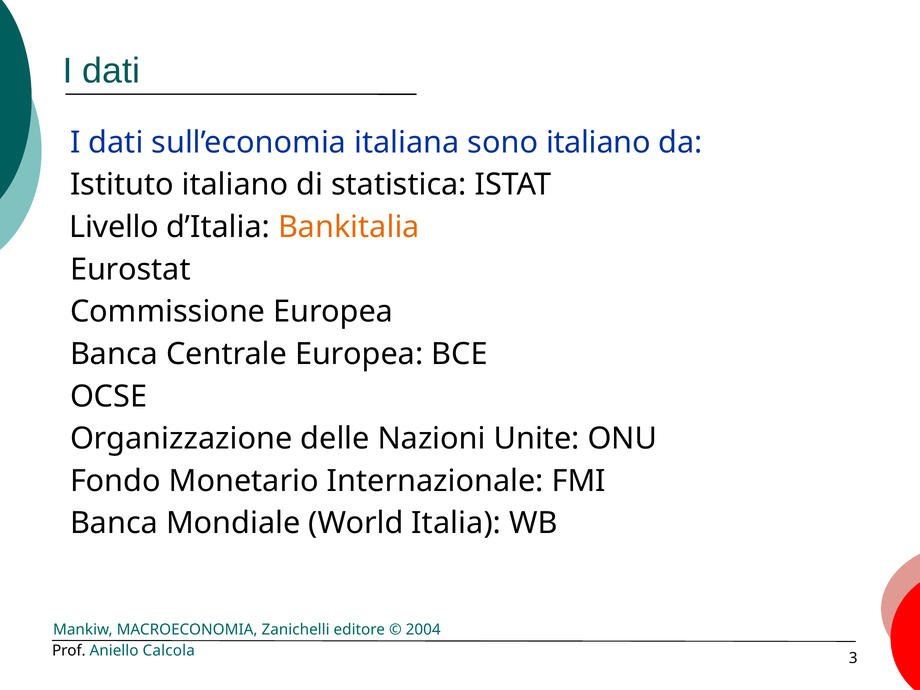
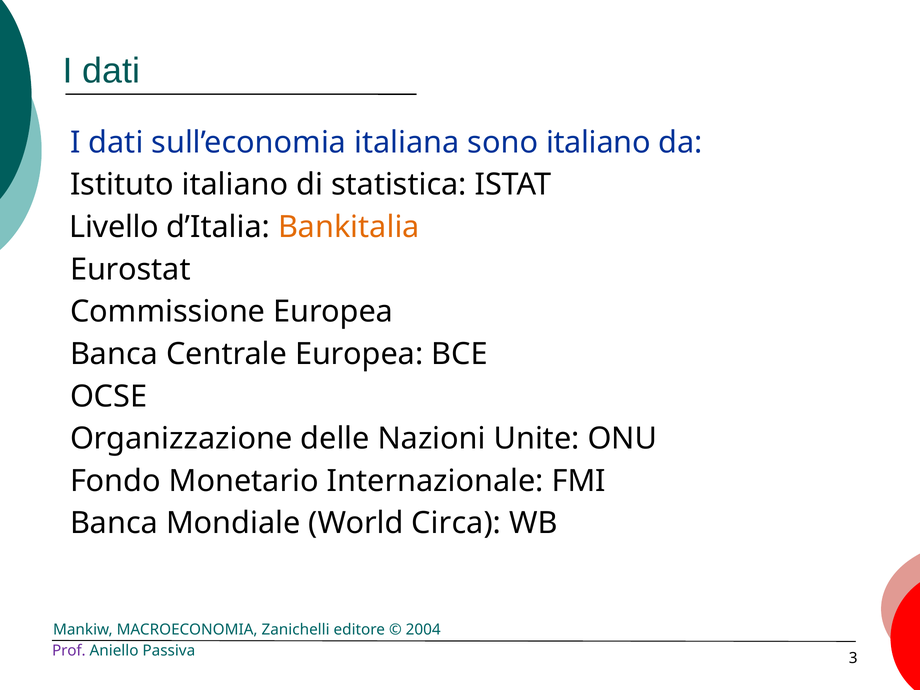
Italia: Italia -> Circa (456, 523)
Prof colour: black -> purple (69, 651)
Calcola: Calcola -> Passiva (169, 651)
